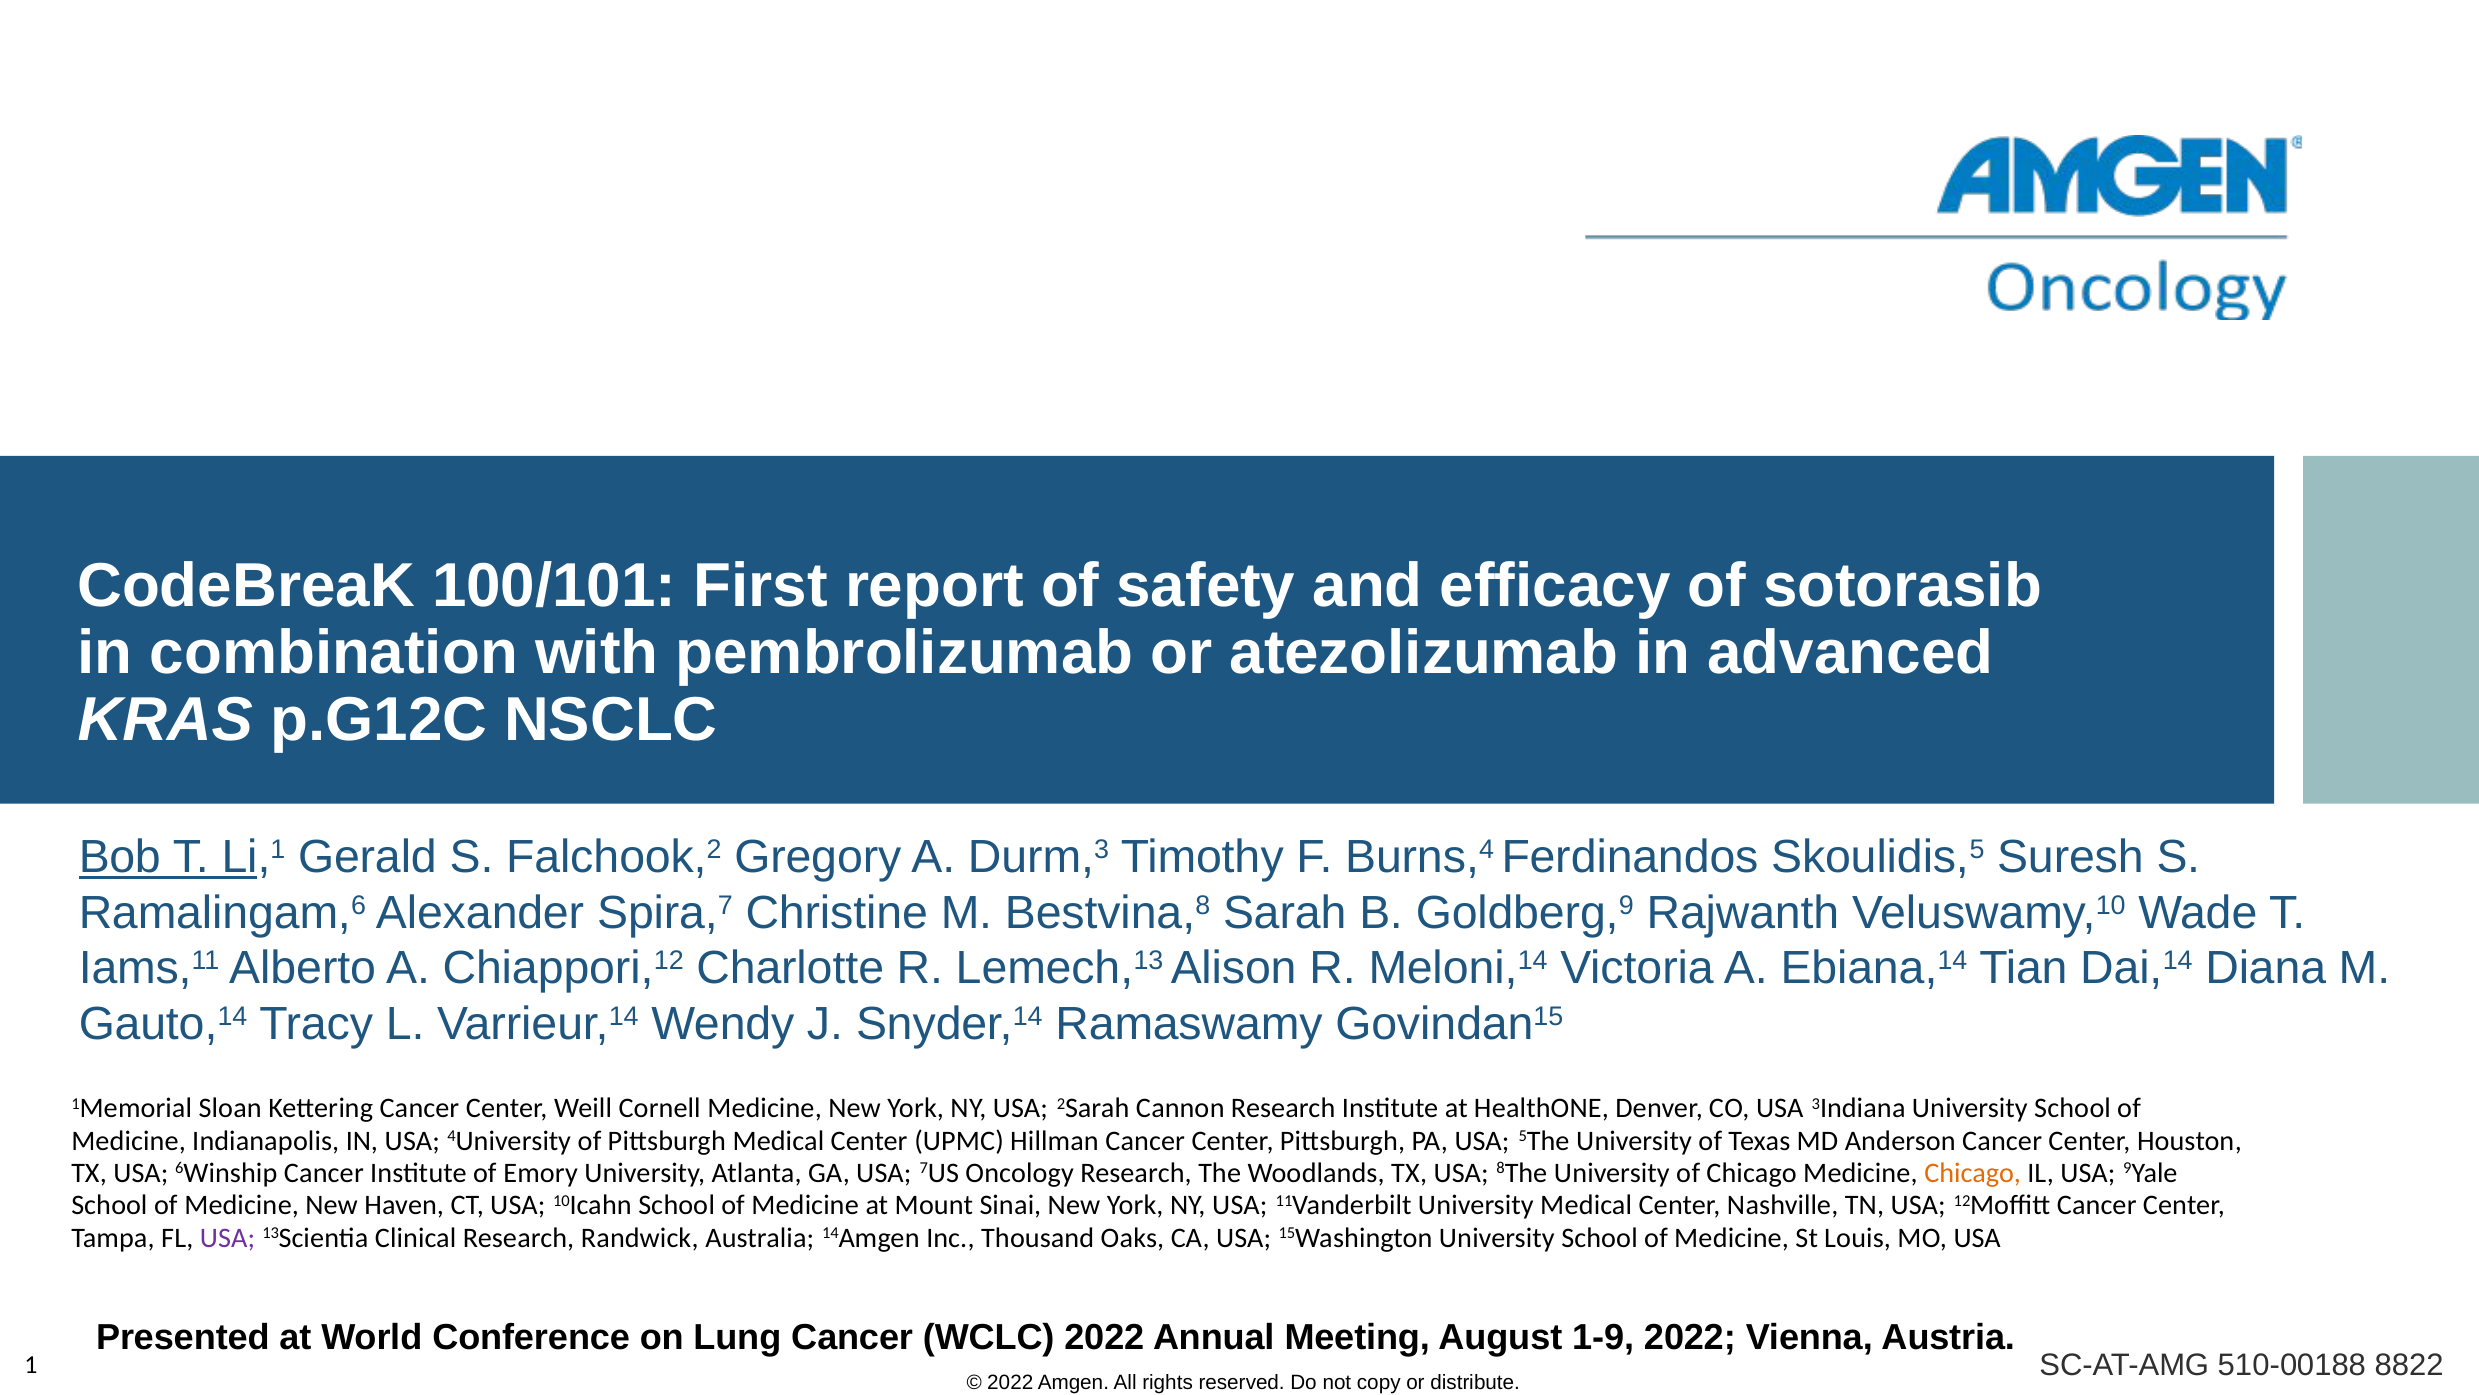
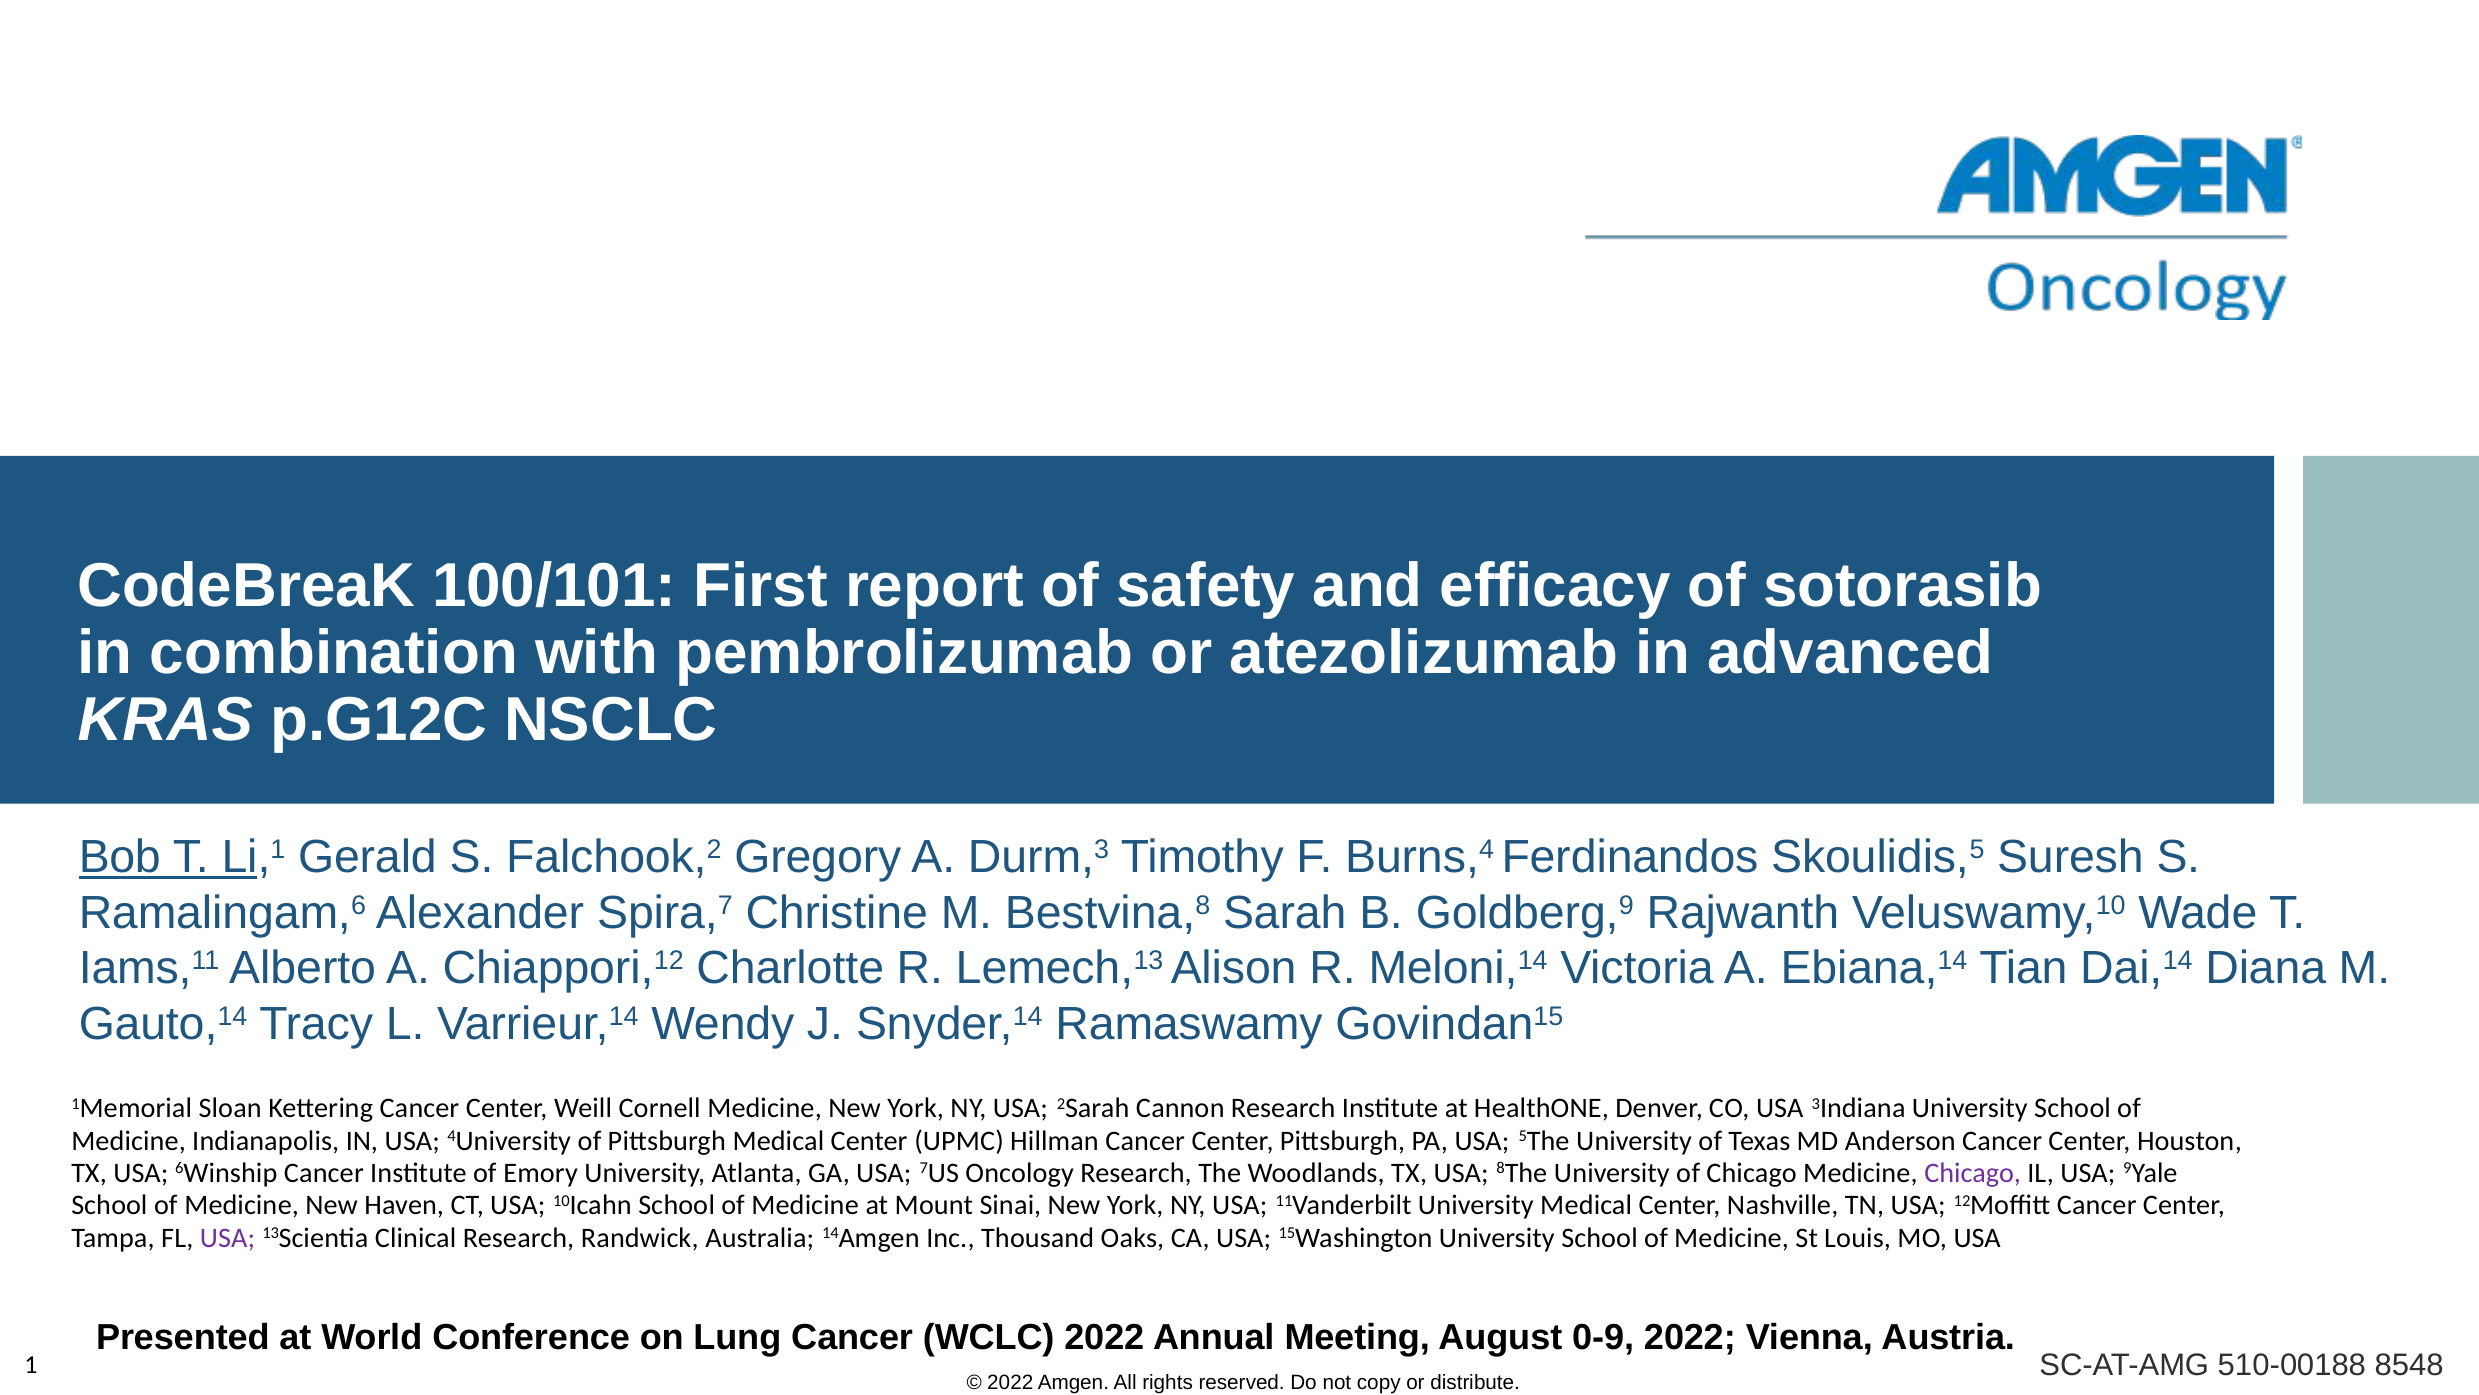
Chicago colour: orange -> purple (1973, 1173)
1-9: 1-9 -> 0-9 (1603, 1337)
8822: 8822 -> 8548 (2409, 1365)
